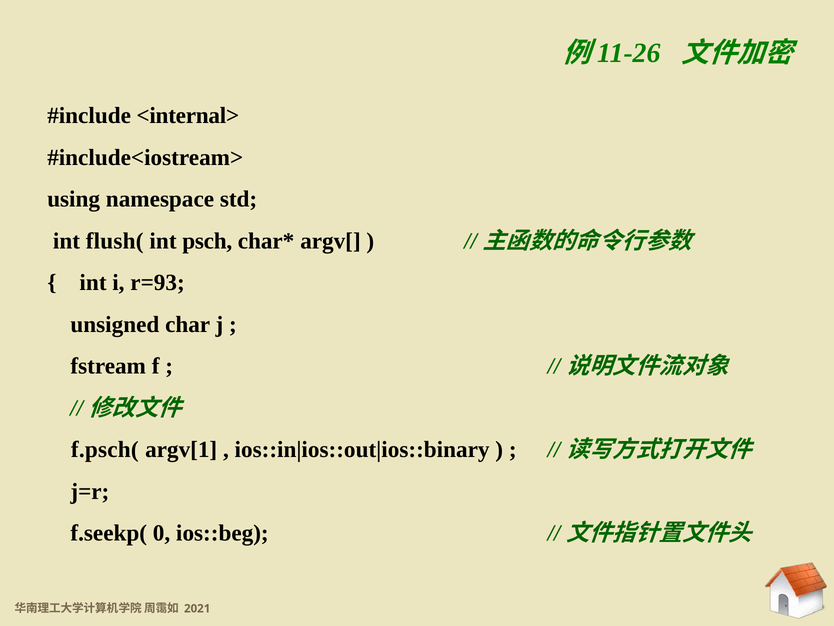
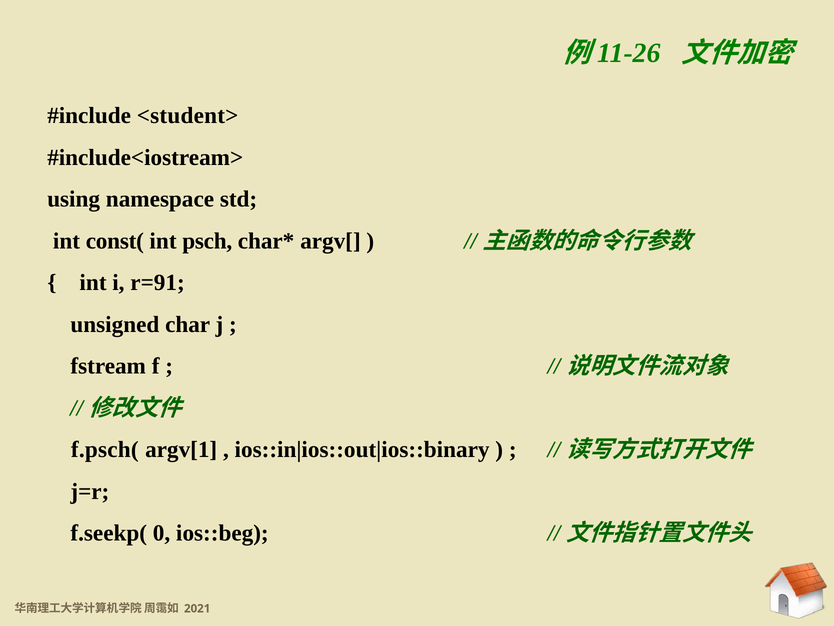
<internal>: <internal> -> <student> (188, 116)
flush(: flush( -> const( (115, 241)
r=93: r=93 -> r=91 (158, 283)
